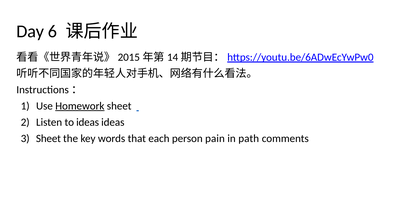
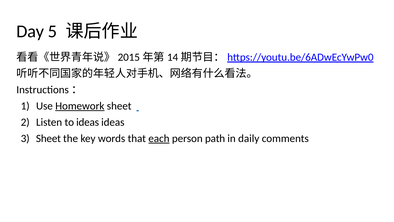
6: 6 -> 5 (53, 31)
each underline: none -> present (159, 138)
pain: pain -> path (215, 138)
path: path -> daily (249, 138)
